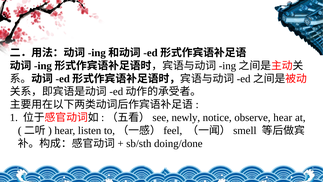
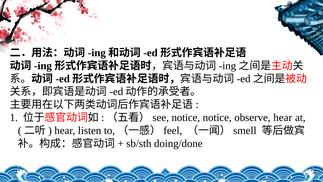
newly: newly -> notice (186, 117)
